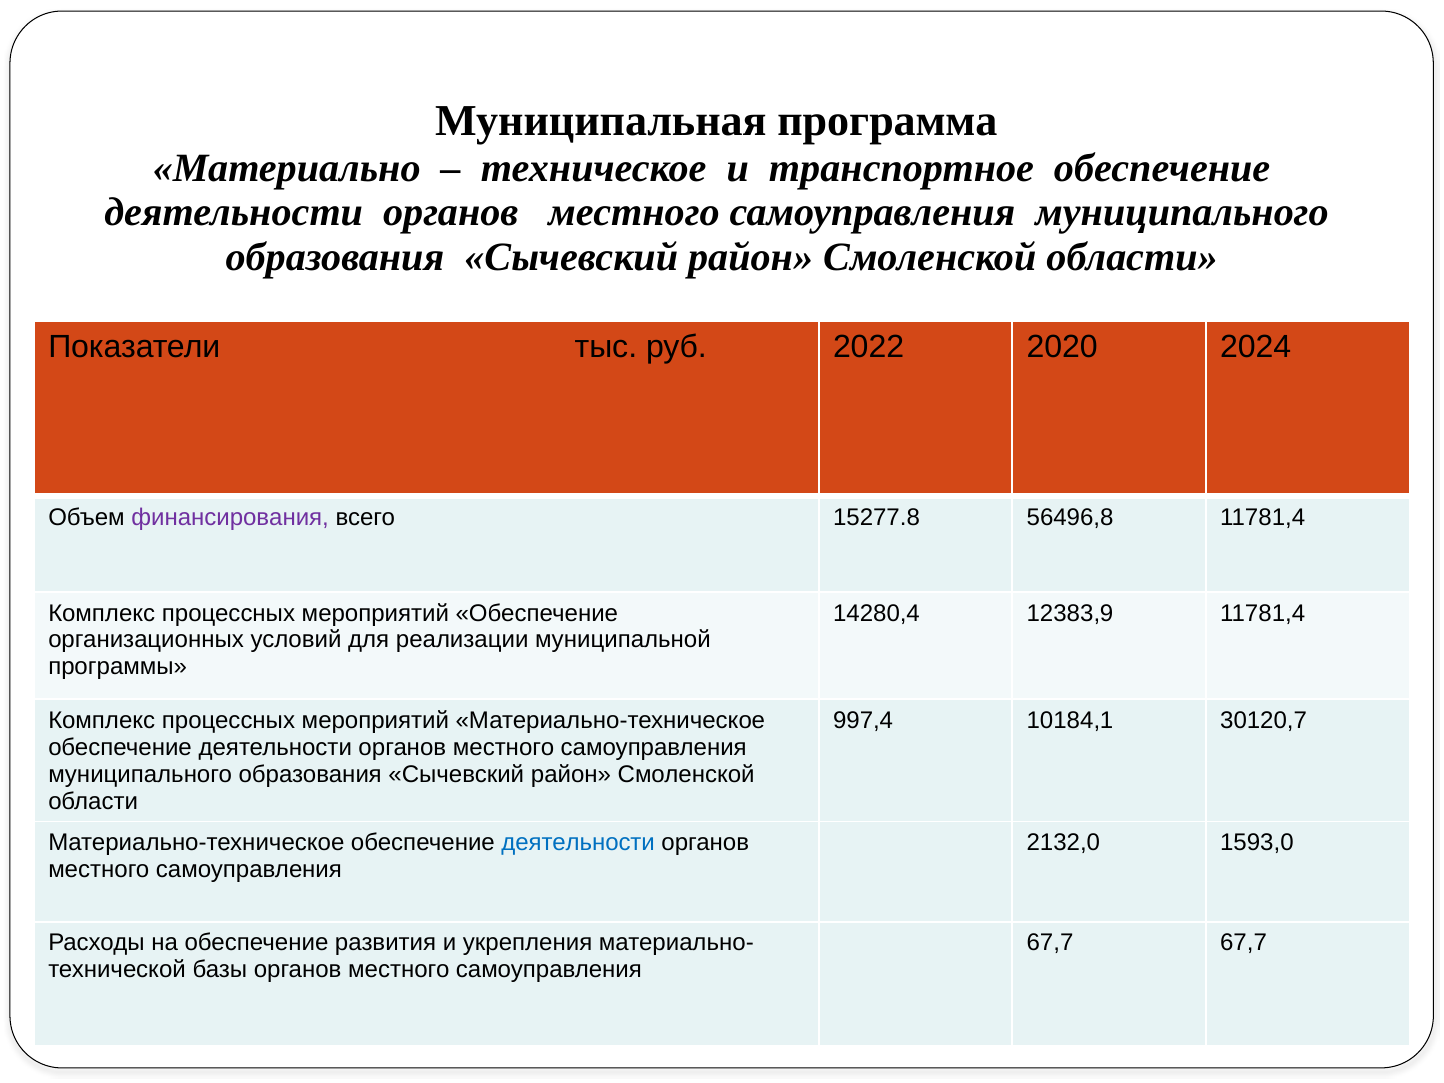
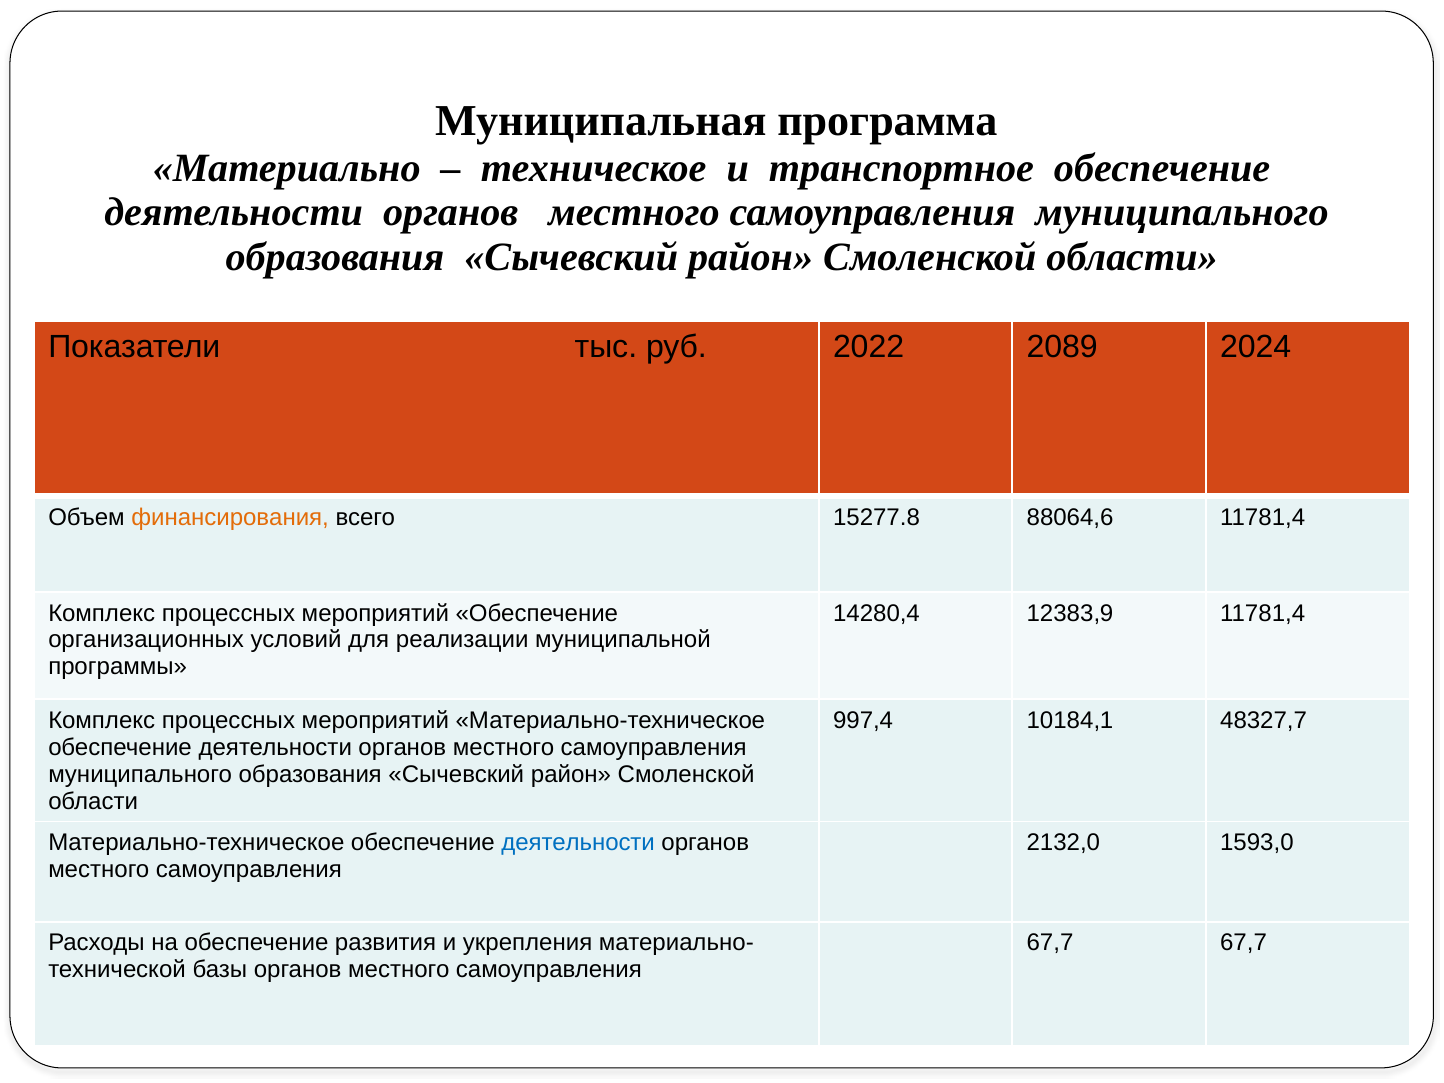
2020: 2020 -> 2089 (1062, 347)
финансирования colour: purple -> orange (230, 517)
56496,8: 56496,8 -> 88064,6 (1070, 517)
30120,7: 30120,7 -> 48327,7 (1264, 720)
